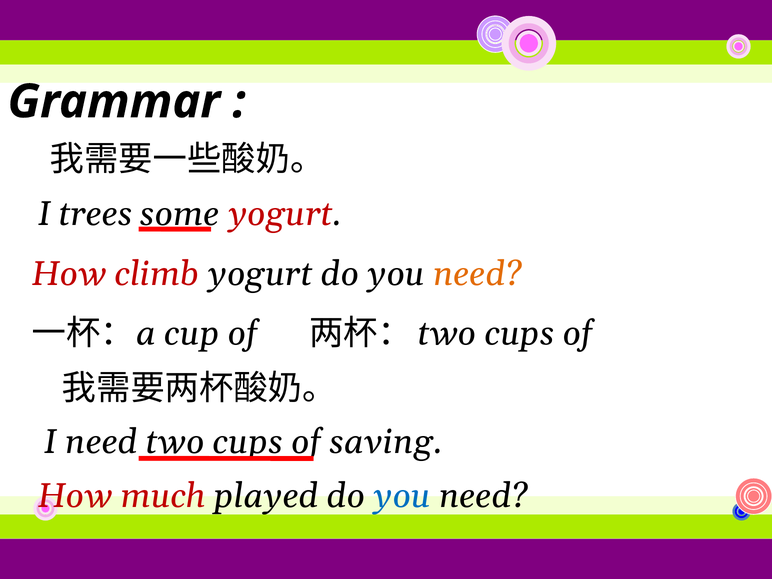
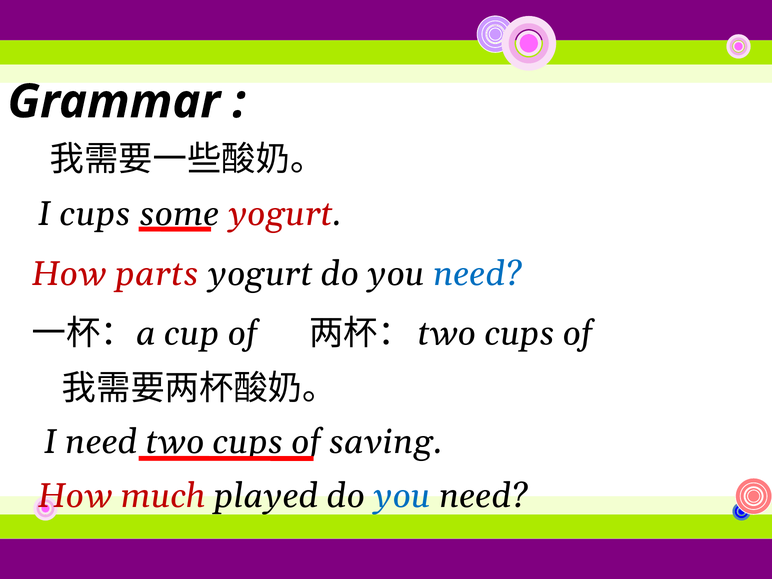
I trees: trees -> cups (95, 214)
climb: climb -> parts (157, 274)
need colour: orange -> blue (477, 274)
